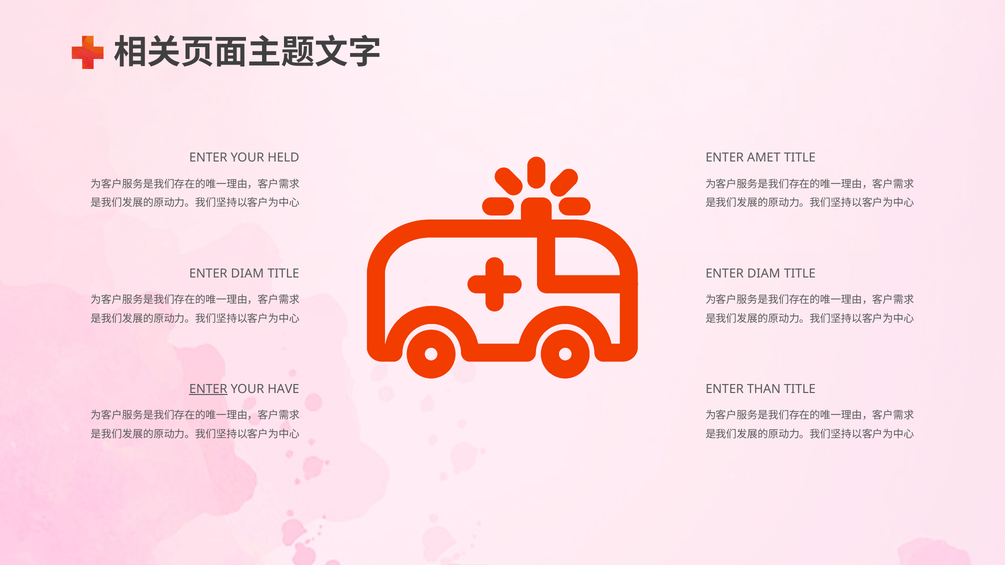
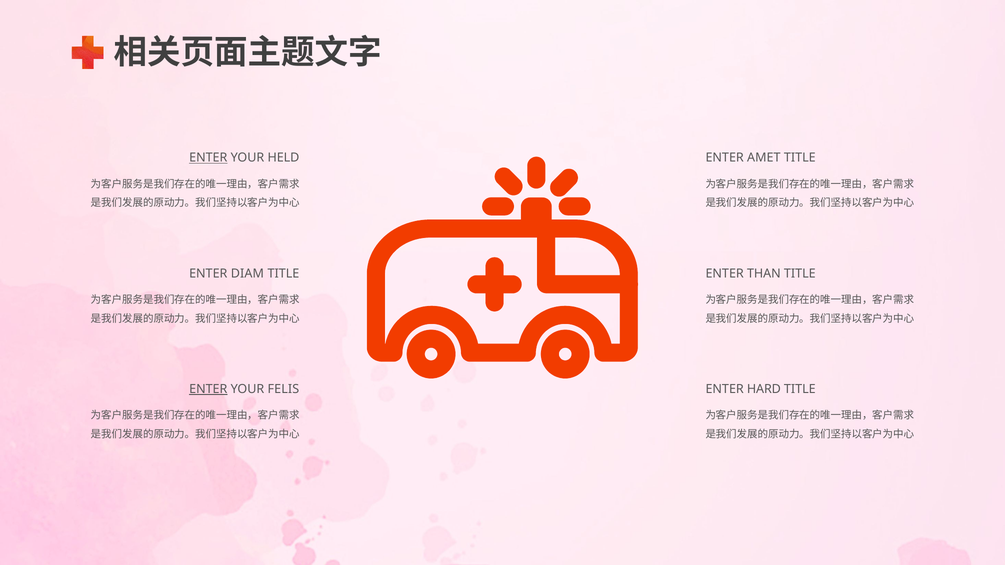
ENTER underline: none -> present (208, 158)
DIAM: DIAM -> THAN (764, 274)
HAVE: HAVE -> FELIS (283, 389)
THAN: THAN -> HARD (764, 389)
